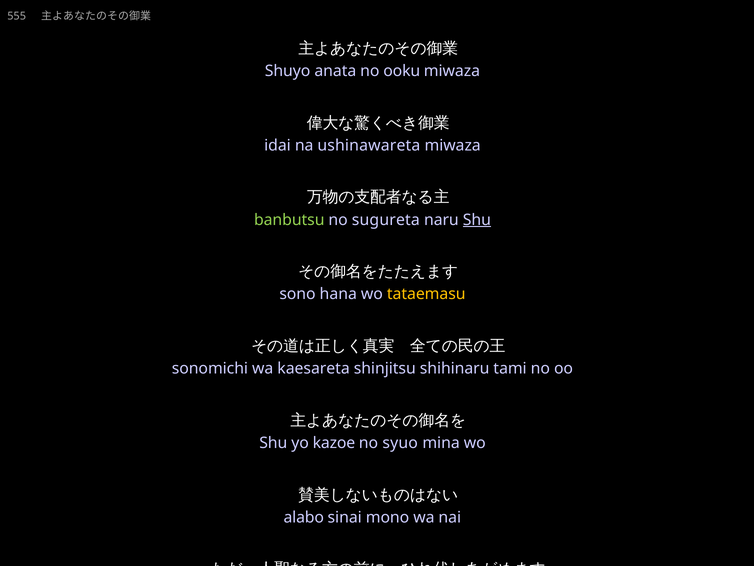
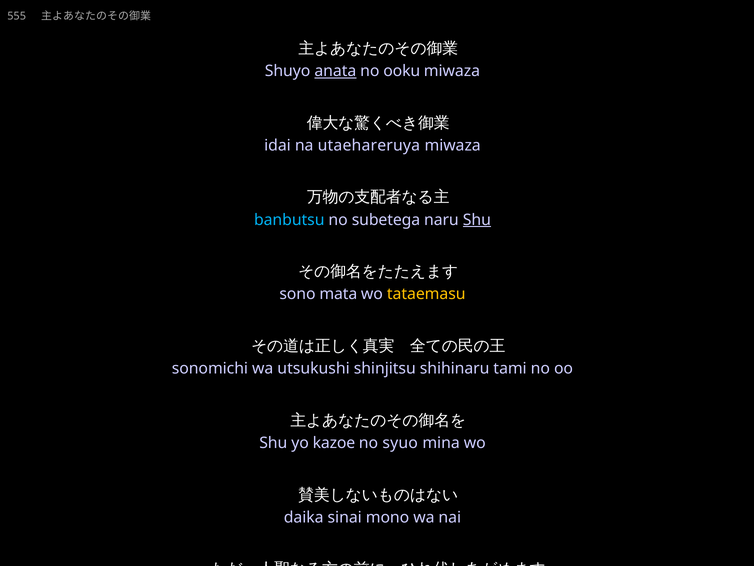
anata underline: none -> present (335, 71)
ushinawareta: ushinawareta -> utaehareruya (369, 145)
banbutsu colour: light green -> light blue (289, 220)
sugureta: sugureta -> subetega (386, 220)
hana: hana -> mata (338, 294)
kaesareta: kaesareta -> utsukushi (314, 368)
alabo: alabo -> daika (304, 517)
